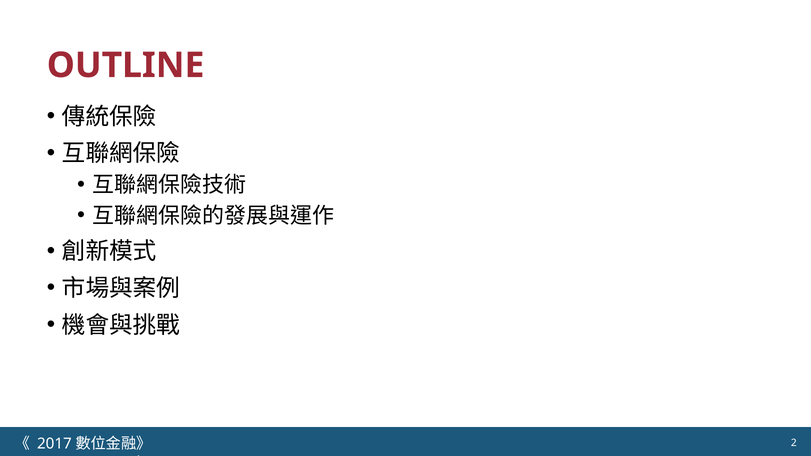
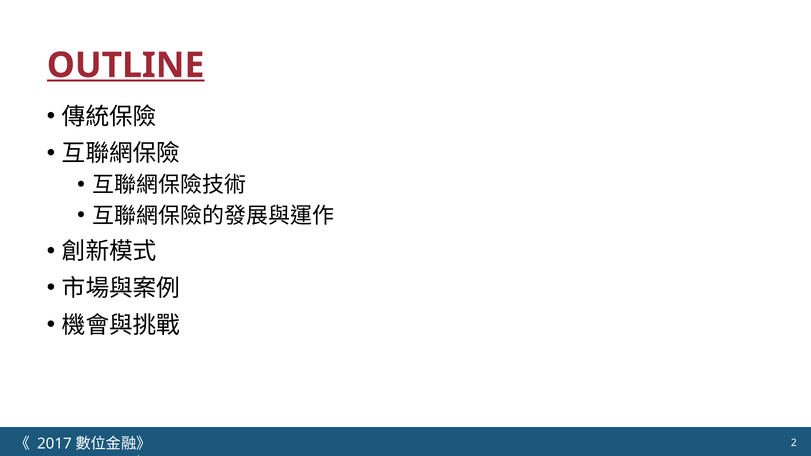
OUTLINE underline: none -> present (126, 65)
